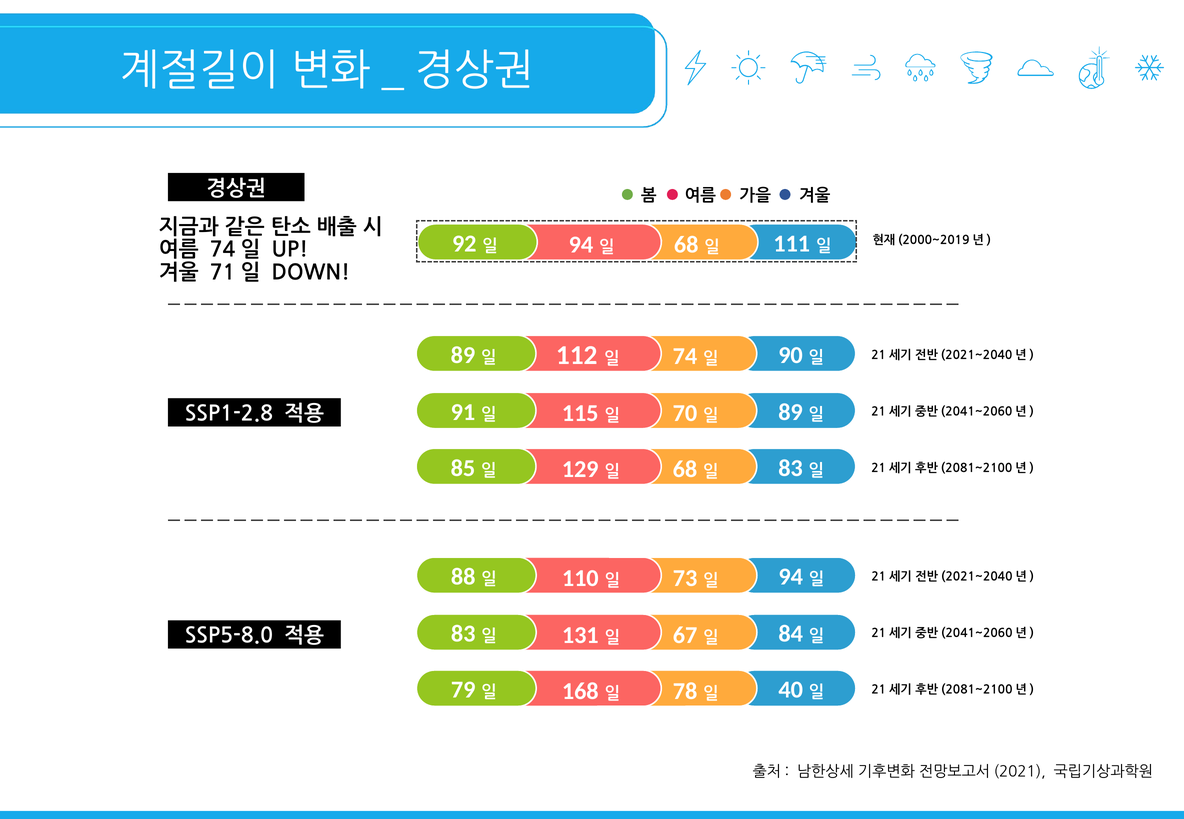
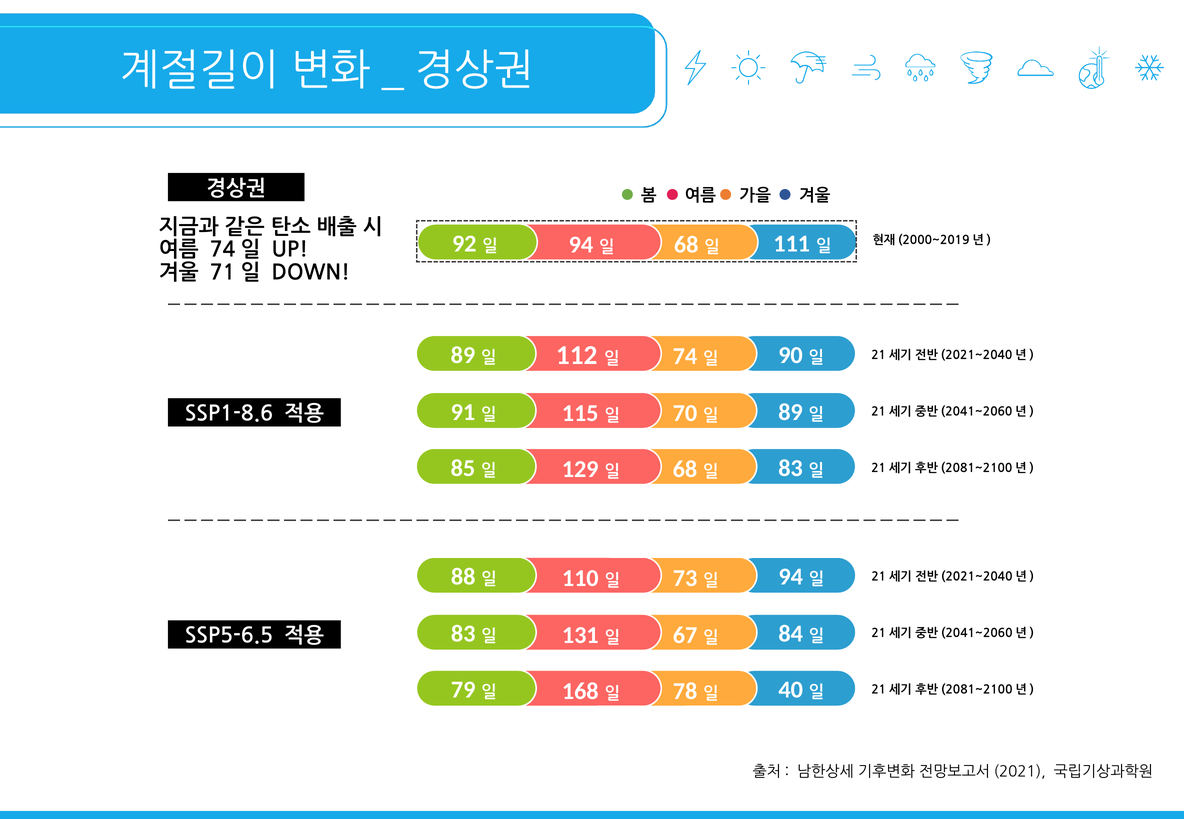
SSP1-2.8: SSP1-2.8 -> SSP1-8.6 (229, 414)
SSP5-8.0: SSP5-8.0 -> SSP5-6.5 (229, 636)
